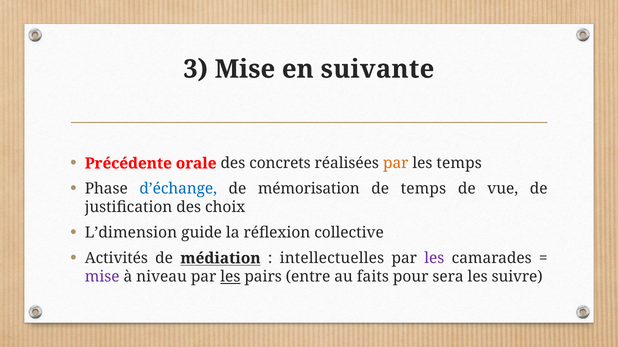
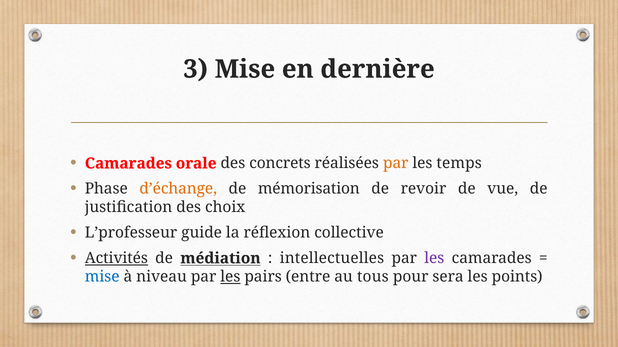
suivante: suivante -> dernière (378, 69)
Précédente: Précédente -> Camarades (128, 164)
d’échange colour: blue -> orange (178, 189)
de temps: temps -> revoir (423, 189)
L’dimension: L’dimension -> L’professeur (131, 233)
Activités underline: none -> present (116, 259)
mise colour: purple -> blue (102, 277)
faits: faits -> tous (373, 277)
suivre: suivre -> points (517, 277)
